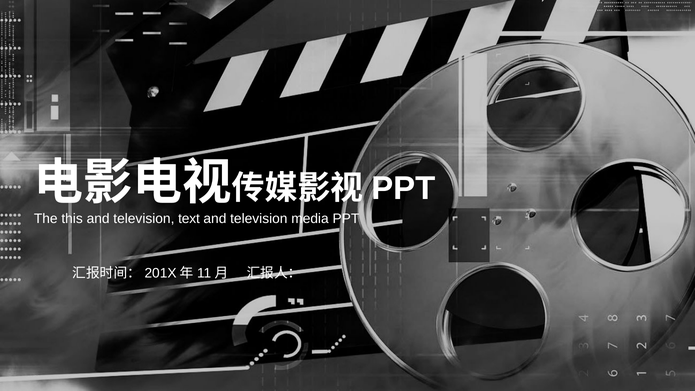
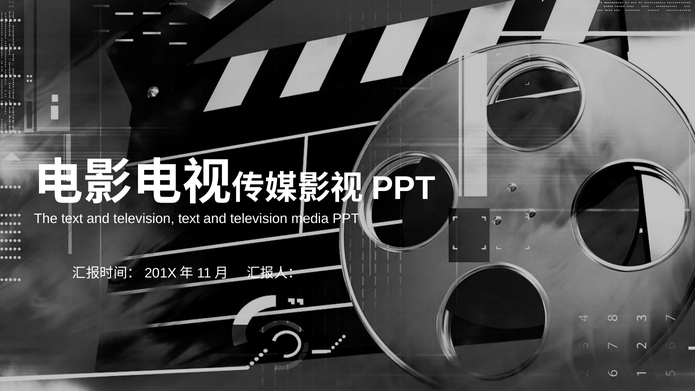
The this: this -> text (72, 219)
